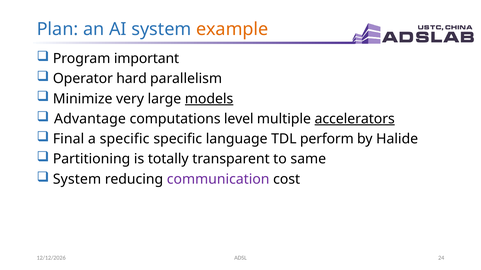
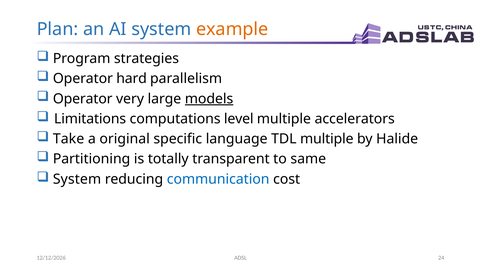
important: important -> strategies (146, 59)
Minimize: Minimize -> Operator (83, 99)
Advantage: Advantage -> Limitations (90, 119)
accelerators underline: present -> none (355, 119)
Final: Final -> Take (69, 139)
a specific: specific -> original (125, 139)
TDL perform: perform -> multiple (327, 139)
communication colour: purple -> blue (218, 179)
